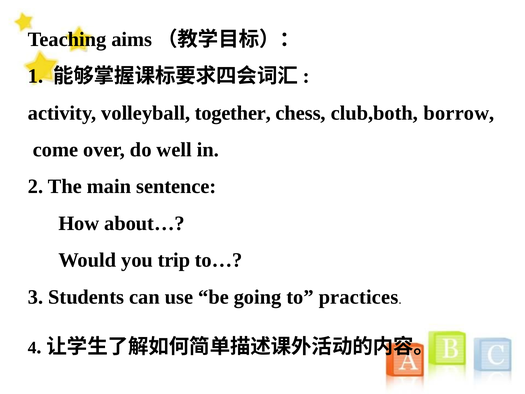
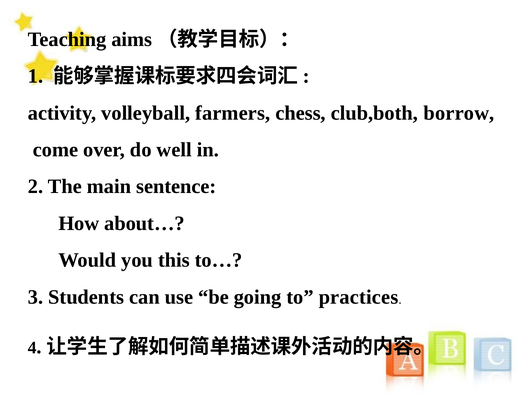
together: together -> farmers (233, 113)
trip: trip -> this (174, 260)
